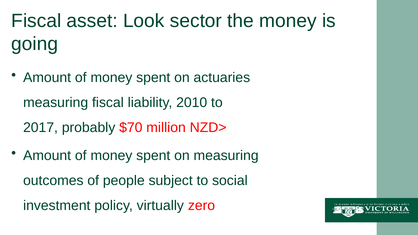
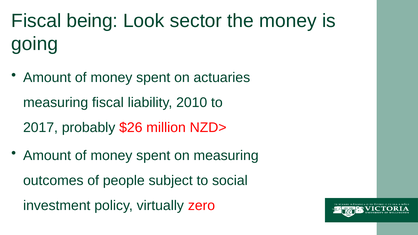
asset: asset -> being (92, 21)
$70: $70 -> $26 (131, 128)
